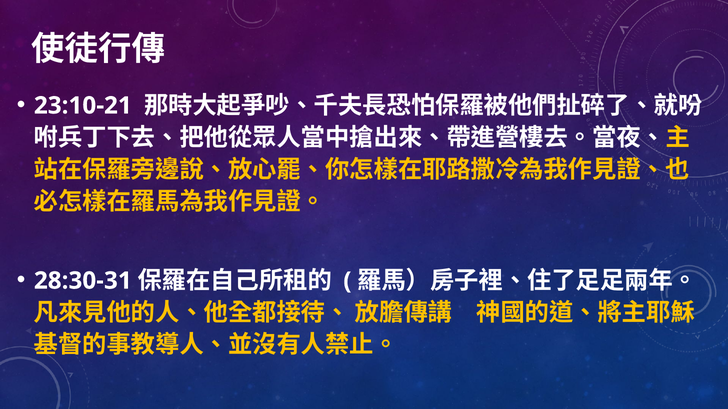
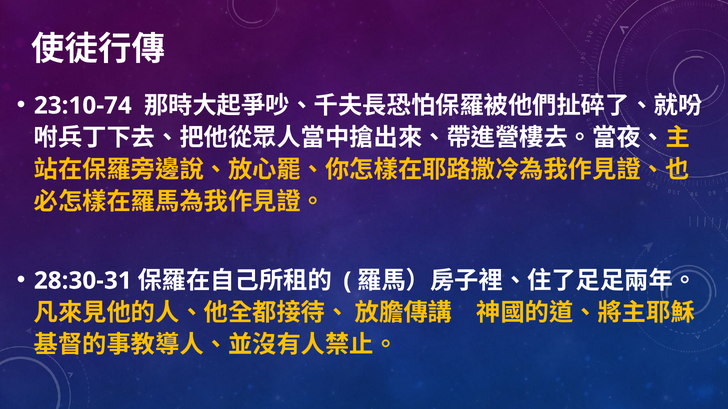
23:10-21: 23:10-21 -> 23:10-74 (83, 106)
